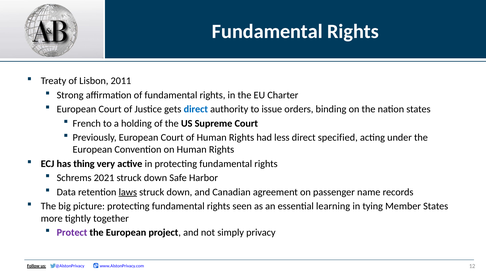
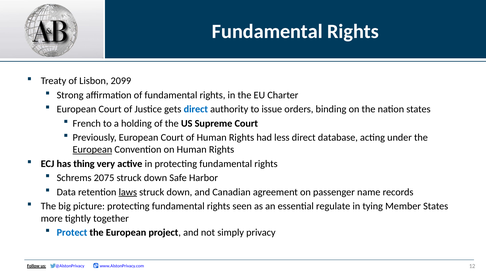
2011: 2011 -> 2099 (121, 81)
specified: specified -> database (338, 138)
European underline: none -> present (92, 150)
2021: 2021 -> 2075 (104, 178)
learning: learning -> regulate (333, 207)
Protect colour: purple -> blue (72, 233)
